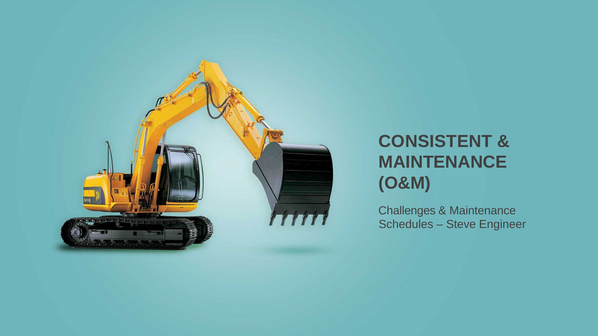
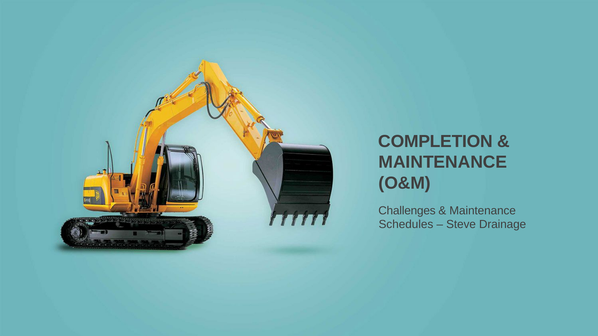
CONSISTENT: CONSISTENT -> COMPLETION (436, 141)
Engineer: Engineer -> Drainage (503, 225)
